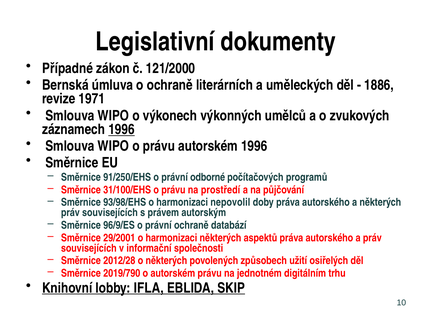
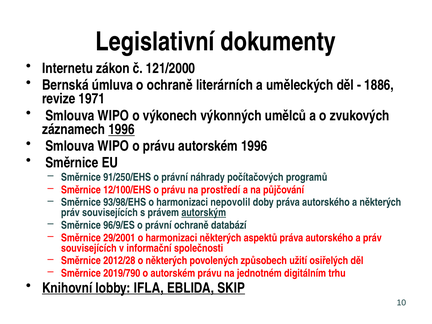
Případné: Případné -> Internetu (68, 68)
odborné: odborné -> náhrady (208, 177)
31/100/EHS: 31/100/EHS -> 12/100/EHS (127, 190)
autorským underline: none -> present (204, 213)
